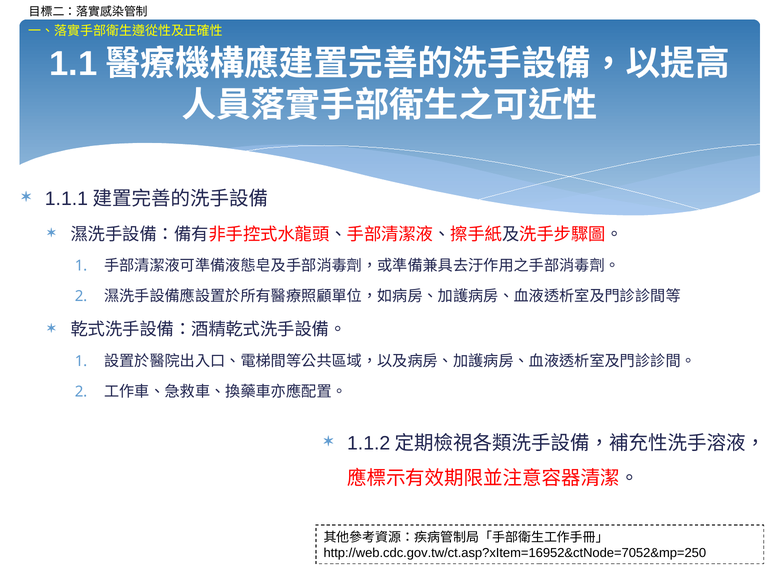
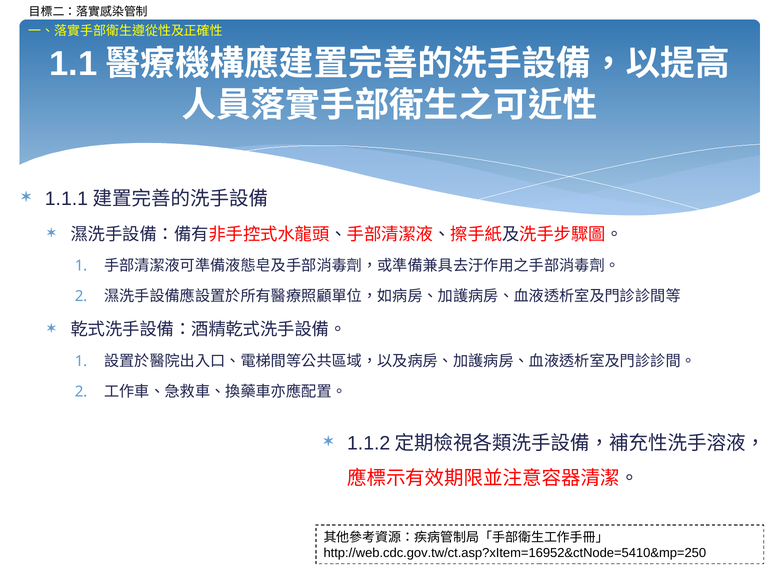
http://web.cdc.gov.tw/ct.asp?xItem=16952&ctNode=7052&mp=250: http://web.cdc.gov.tw/ct.asp?xItem=16952&ctNode=7052&mp=250 -> http://web.cdc.gov.tw/ct.asp?xItem=16952&ctNode=5410&mp=250 (515, 553)
